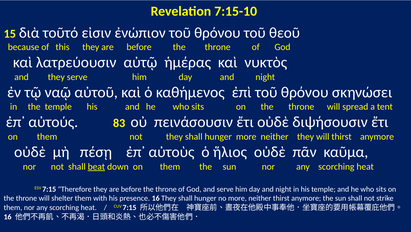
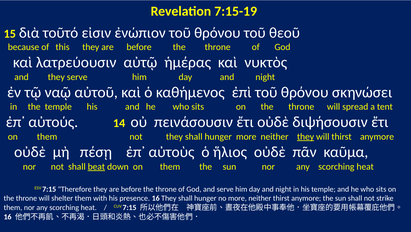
7:15-10: 7:15-10 -> 7:15-19 (236, 11)
83: 83 -> 14 (119, 123)
they underline: none -> present (306, 137)
